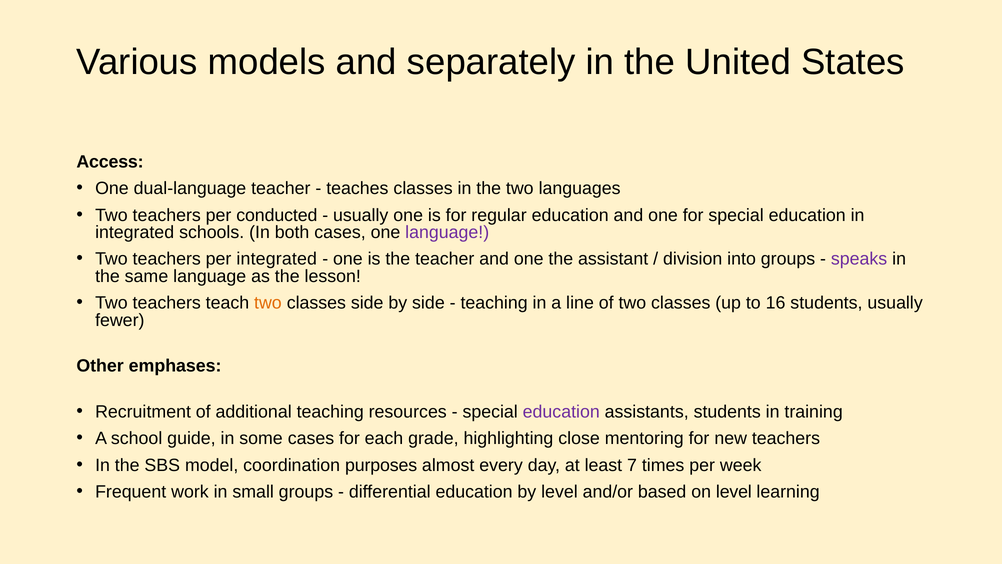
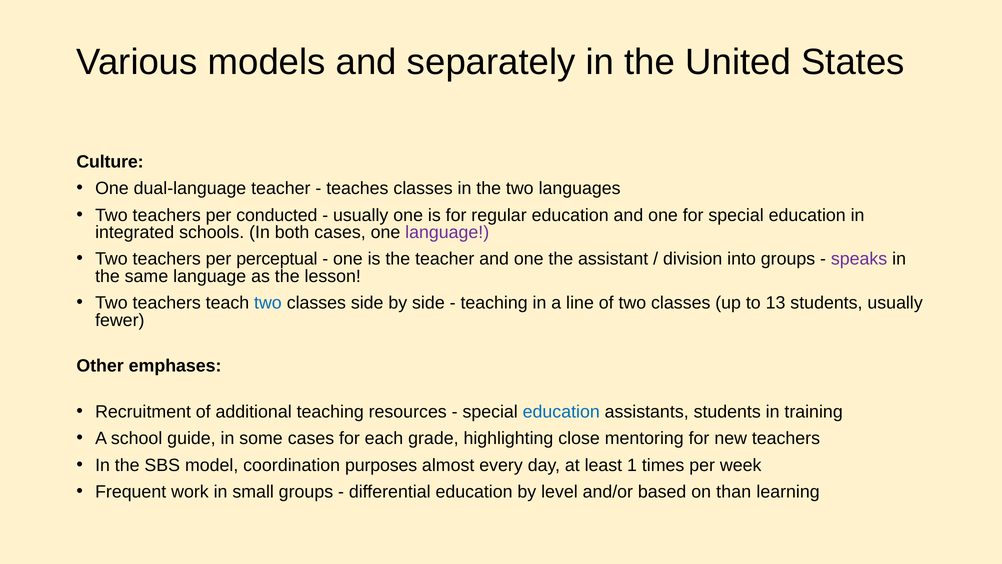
Access: Access -> Culture (110, 162)
per integrated: integrated -> perceptual (277, 259)
two colour: orange -> blue (268, 303)
16: 16 -> 13 (776, 303)
education colour: purple -> blue (561, 412)
7: 7 -> 1 (632, 465)
on level: level -> than (734, 491)
